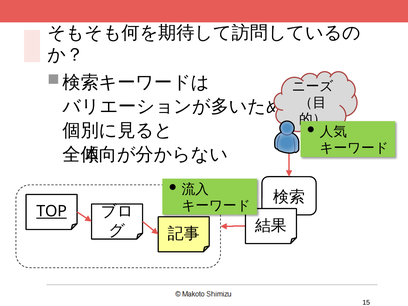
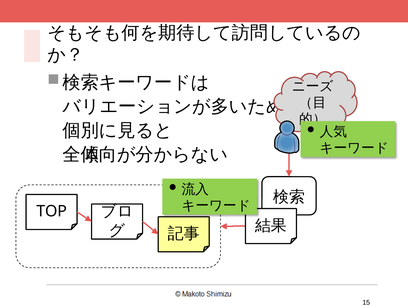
TOP underline: present -> none (52, 211)
